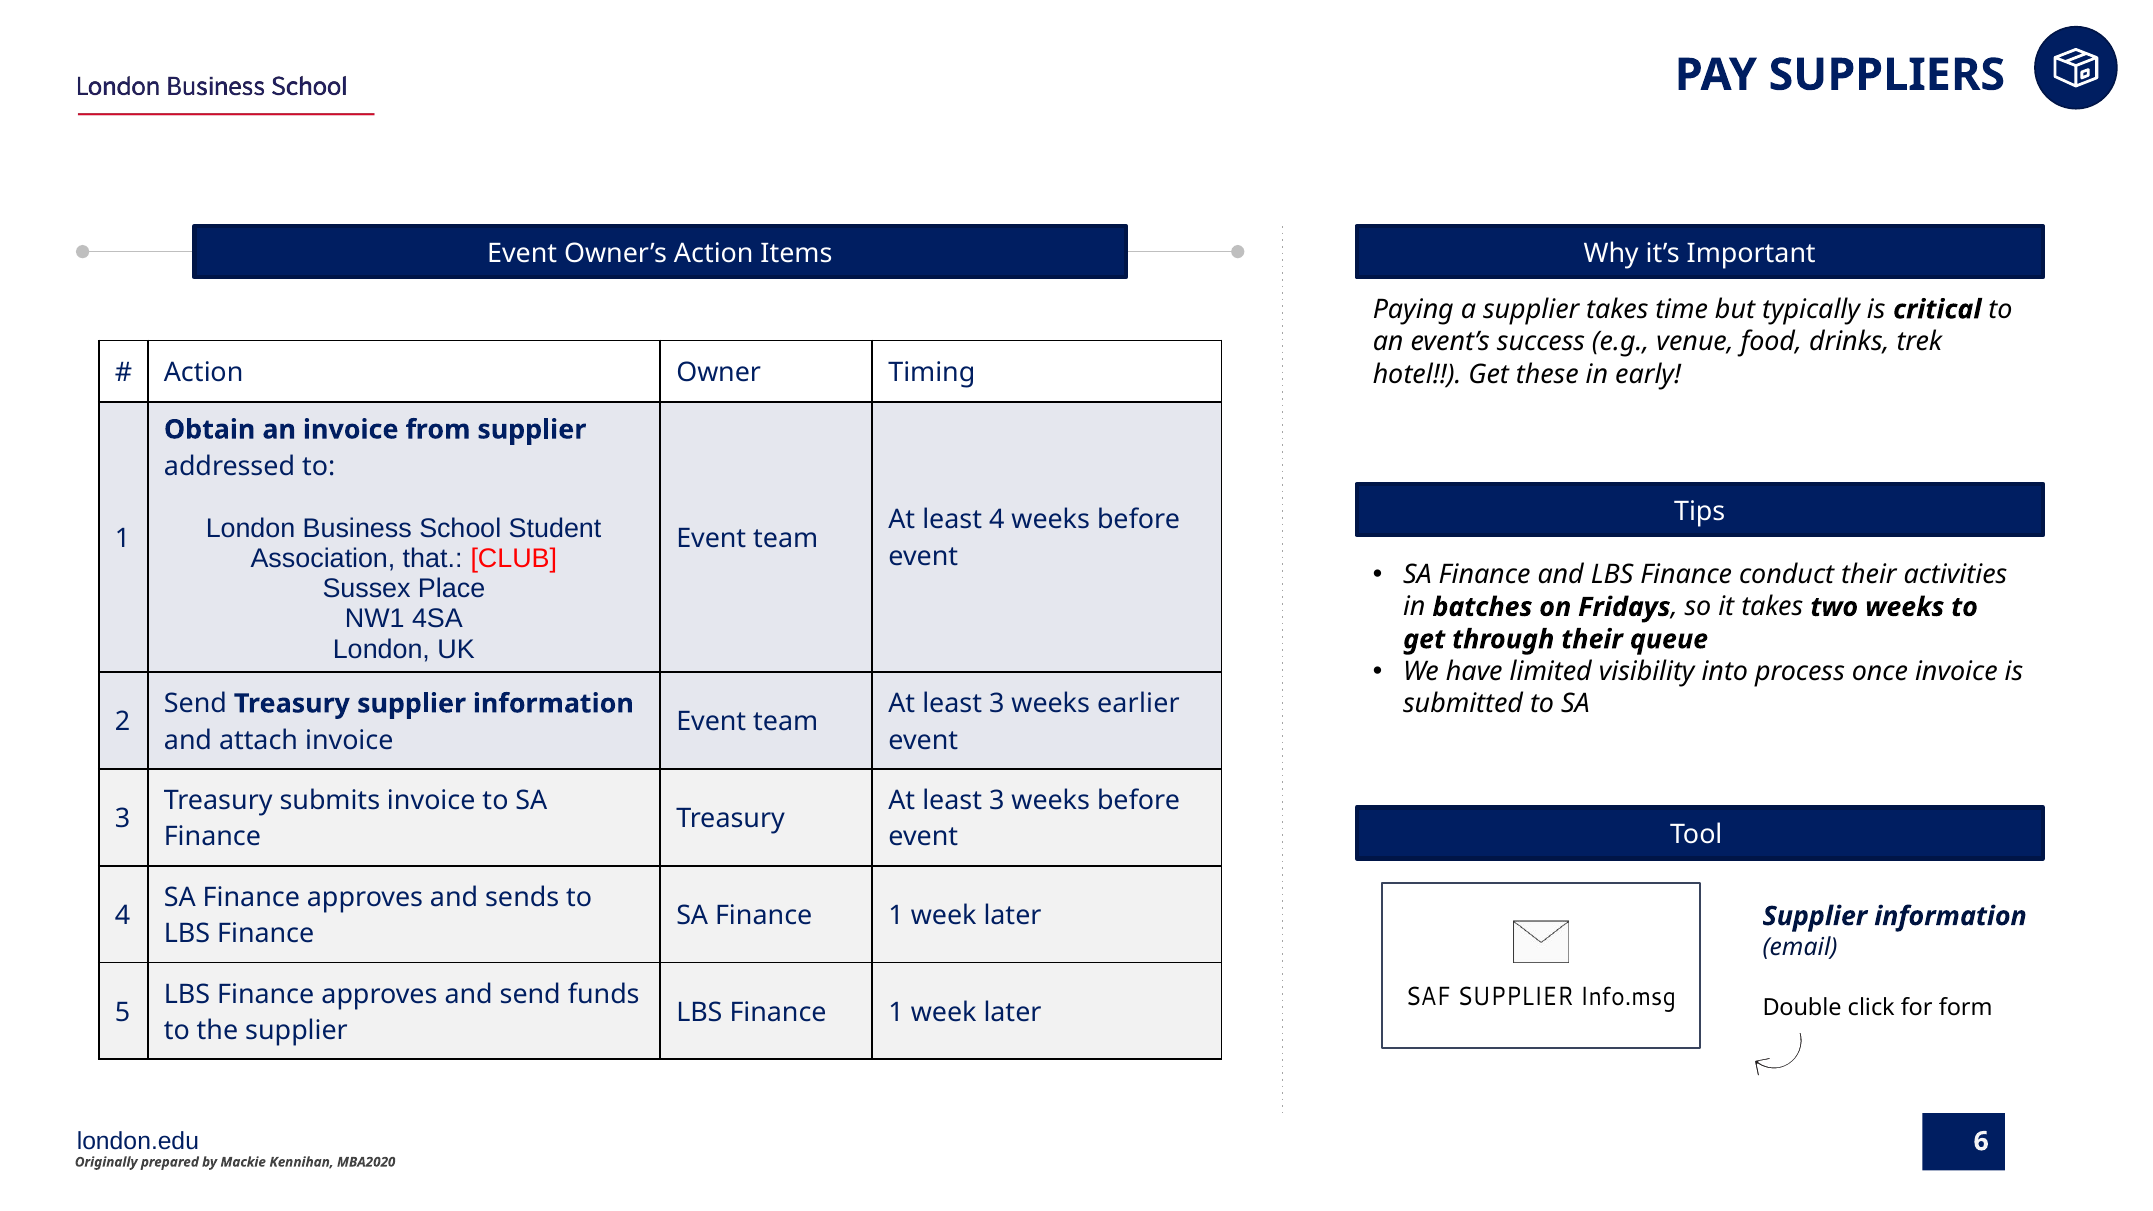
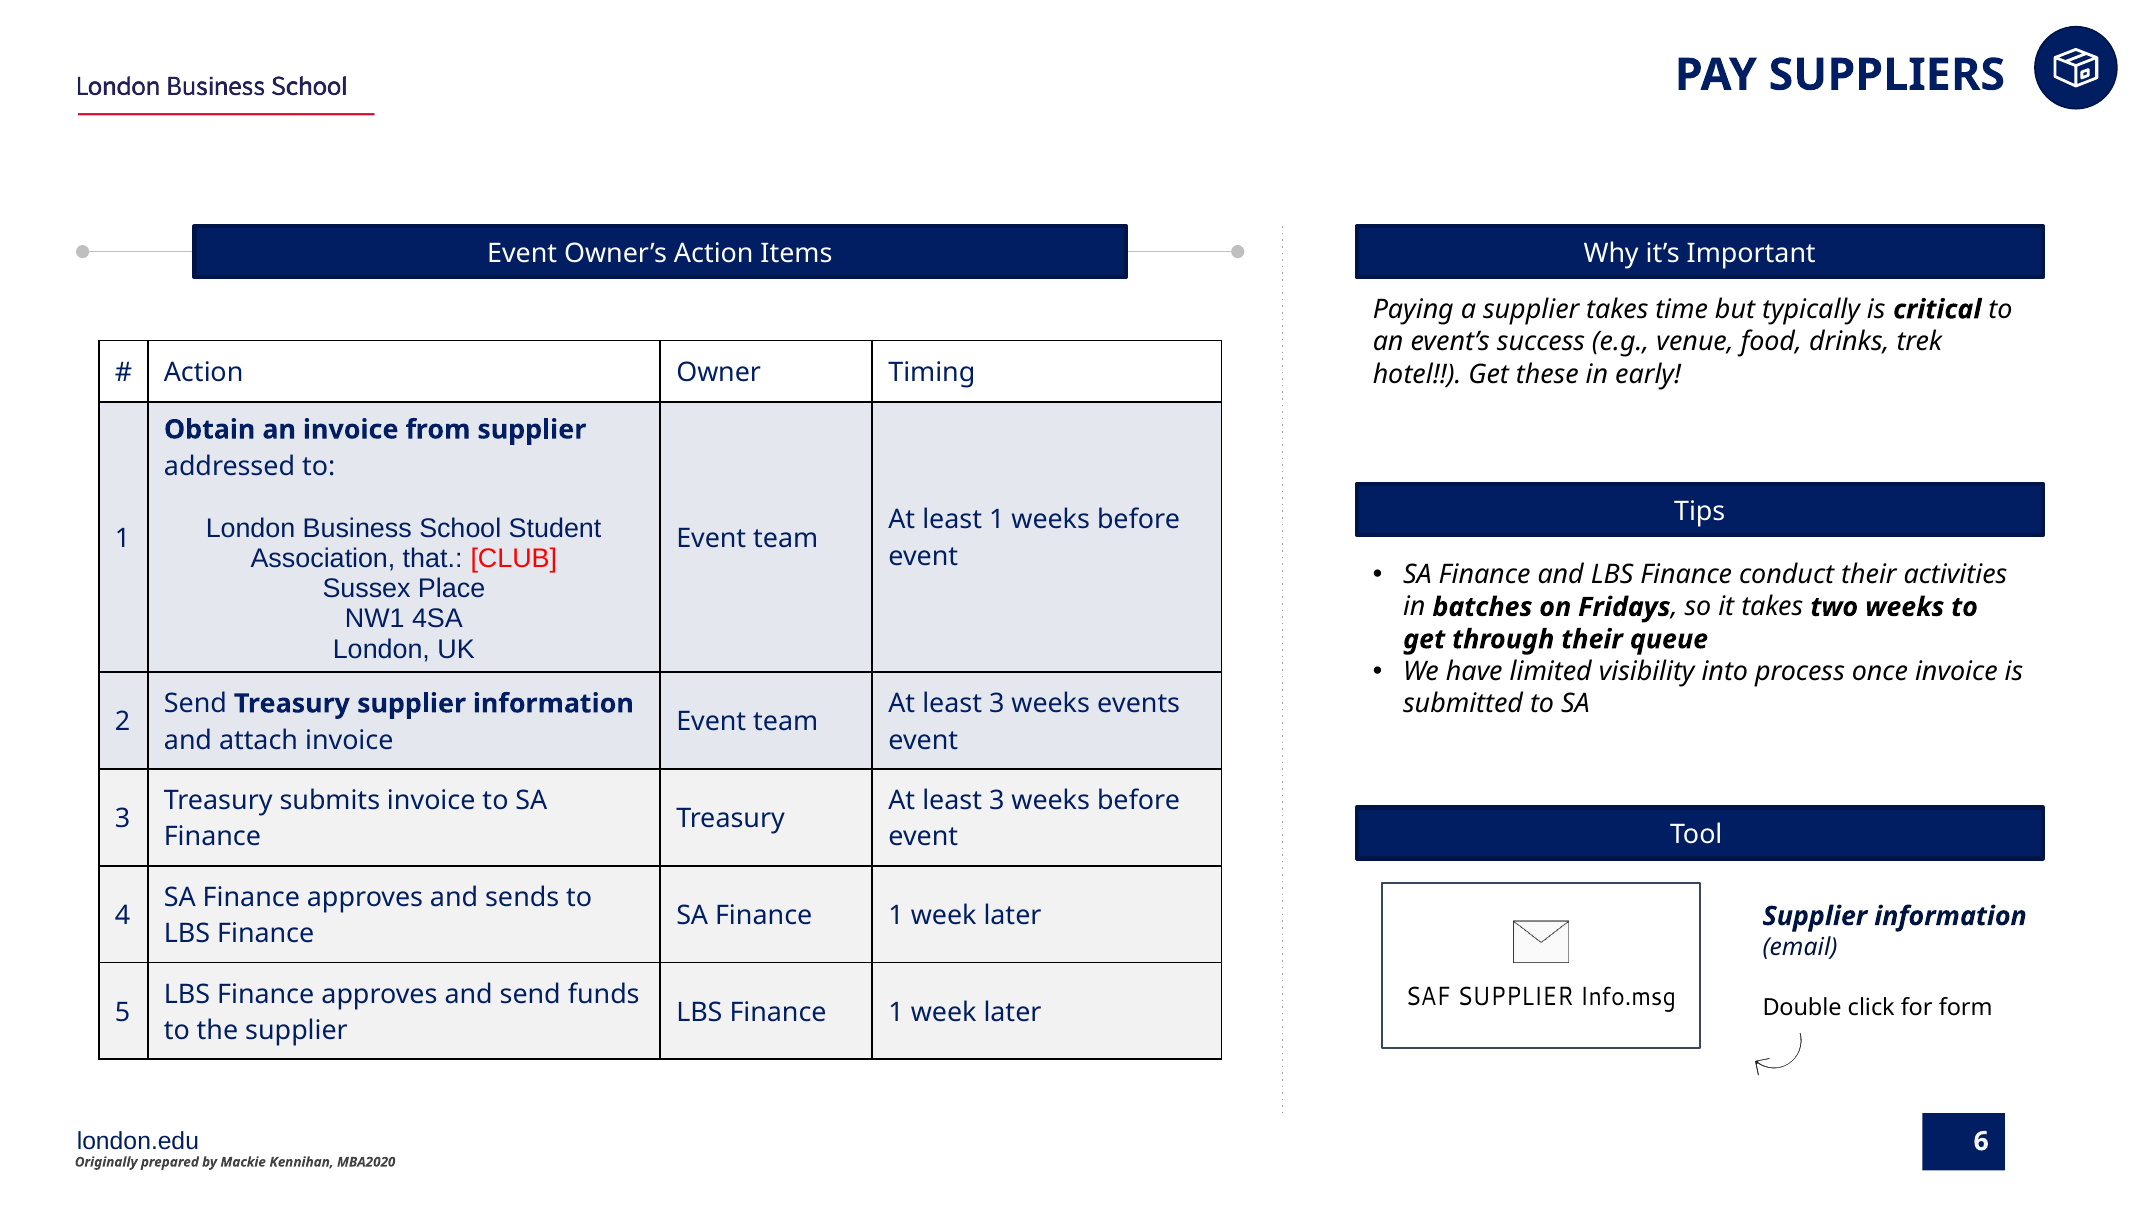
least 4: 4 -> 1 (997, 520)
earlier: earlier -> events (1139, 704)
